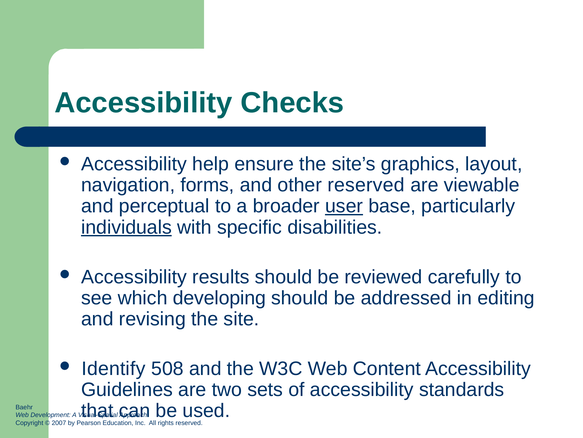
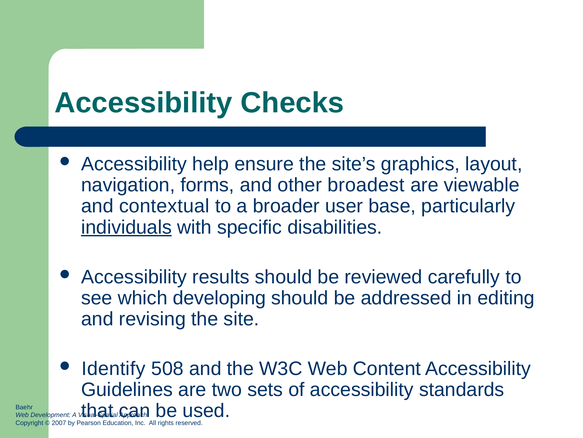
other reserved: reserved -> broadest (366, 185)
perceptual: perceptual -> contextual (164, 206)
user underline: present -> none (344, 206)
